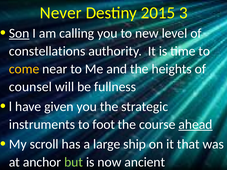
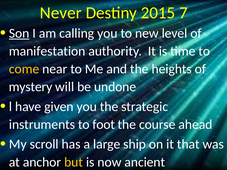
3: 3 -> 7 (183, 13)
constellations: constellations -> manifestation (47, 51)
counsel: counsel -> mystery (31, 87)
fullness: fullness -> undone (115, 87)
ahead underline: present -> none (195, 125)
but colour: light green -> yellow (74, 162)
